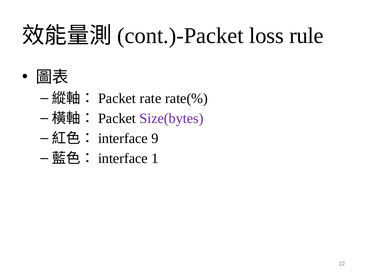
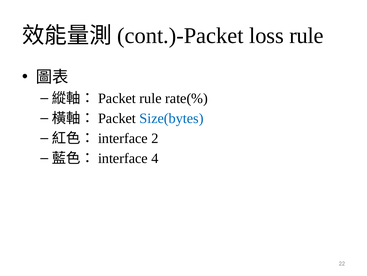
rate: rate -> rule (151, 98)
Size(bytes colour: purple -> blue (172, 118)
9: 9 -> 2 (155, 138)
1: 1 -> 4 (155, 158)
